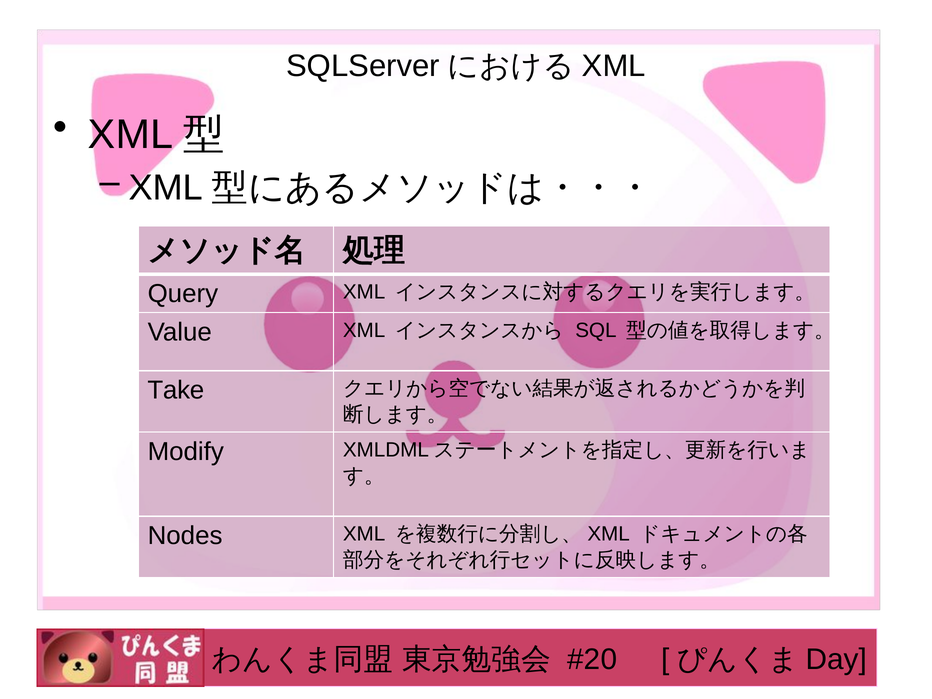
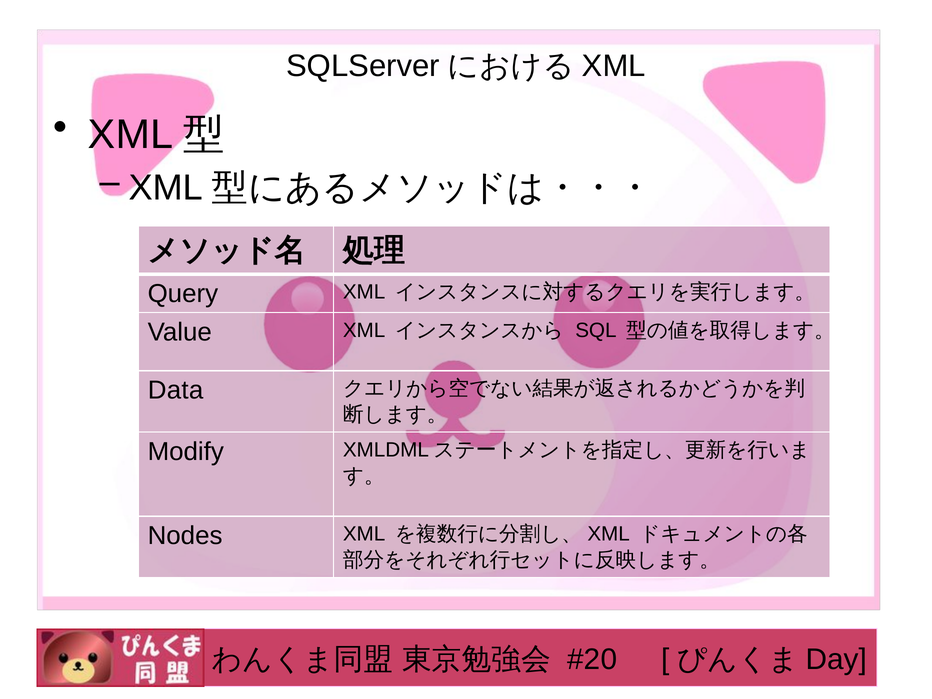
Take: Take -> Data (176, 390)
